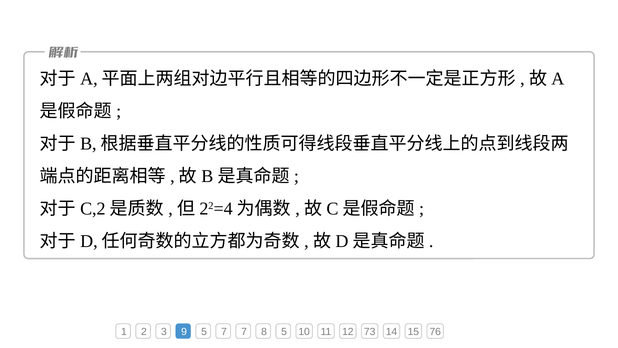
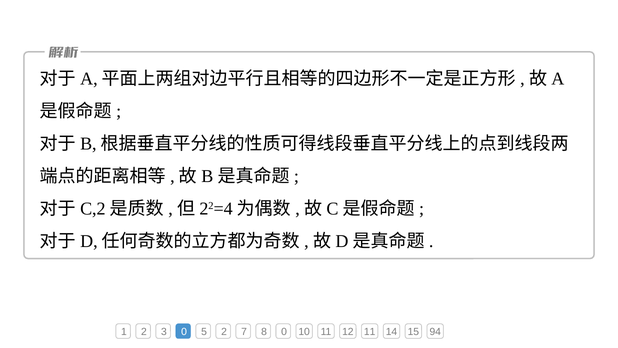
3 9: 9 -> 0 (184, 331)
5 7: 7 -> 2 (224, 331)
8 5: 5 -> 0 (284, 331)
12 73: 73 -> 11 (370, 331)
76: 76 -> 94 (435, 331)
